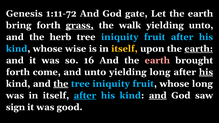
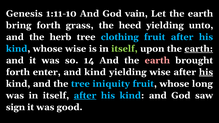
1:11-72: 1:11-72 -> 1:11-10 (61, 14)
gate: gate -> vain (136, 14)
grass underline: present -> none (80, 25)
walk: walk -> heed (130, 25)
iniquity: iniquity -> clothing (120, 37)
itself colour: yellow -> light green (124, 49)
16: 16 -> 14 (89, 60)
come: come -> enter (47, 72)
and unto: unto -> kind (95, 72)
yielding long: long -> wise (160, 72)
the underline: present -> none (61, 84)
and underline: present -> none (158, 96)
